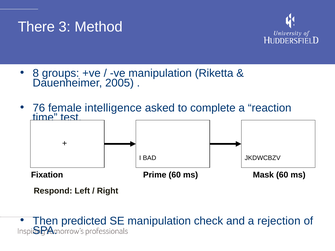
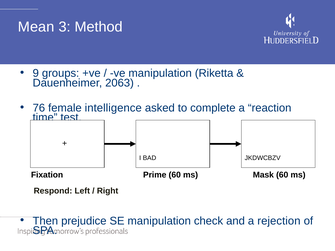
There: There -> Mean (36, 27)
8: 8 -> 9 (36, 73)
2005: 2005 -> 2063 (120, 83)
predicted: predicted -> prejudice (84, 221)
